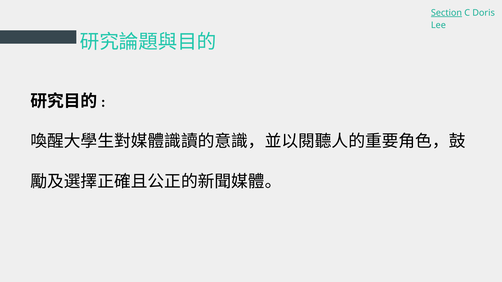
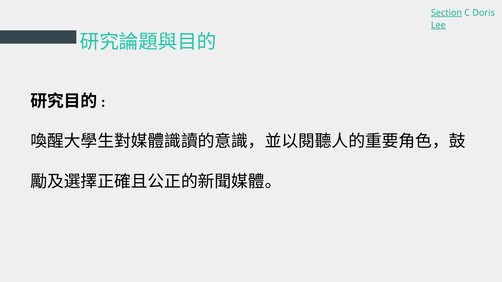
Lee underline: none -> present (438, 25)
